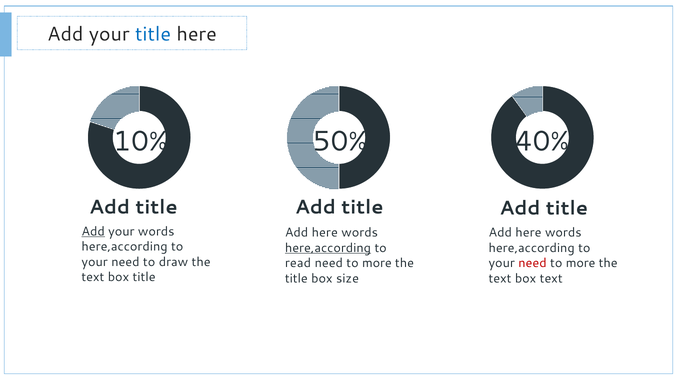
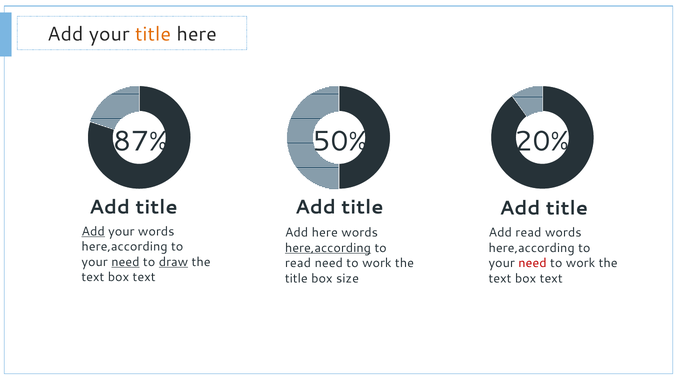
title colour: blue -> orange (153, 34)
10%: 10% -> 87% (140, 142)
40%: 40% -> 20% (542, 142)
here: here -> read (528, 232)
need underline: none -> present (125, 262)
draw underline: none -> present (173, 262)
more: more -> work (377, 263)
more: more -> work (581, 263)
title: title -> text (144, 277)
